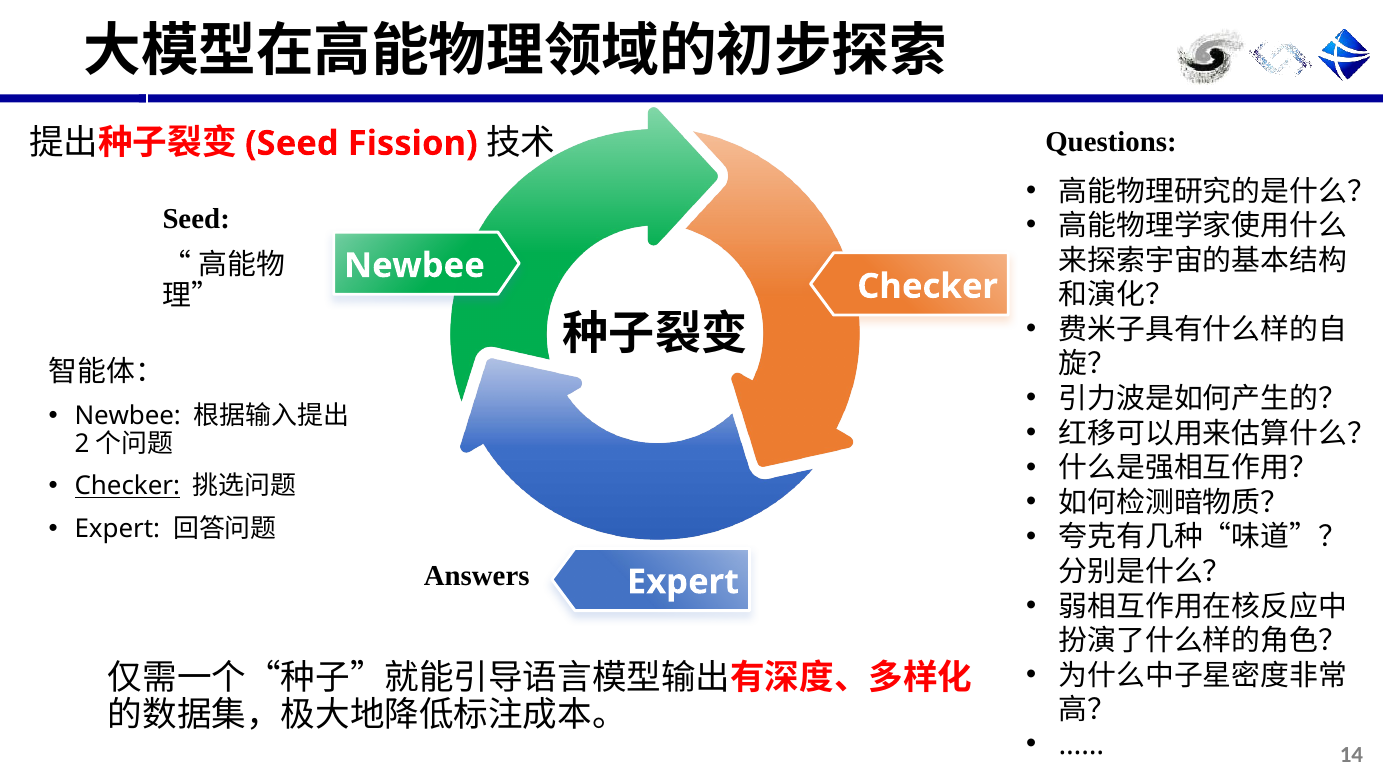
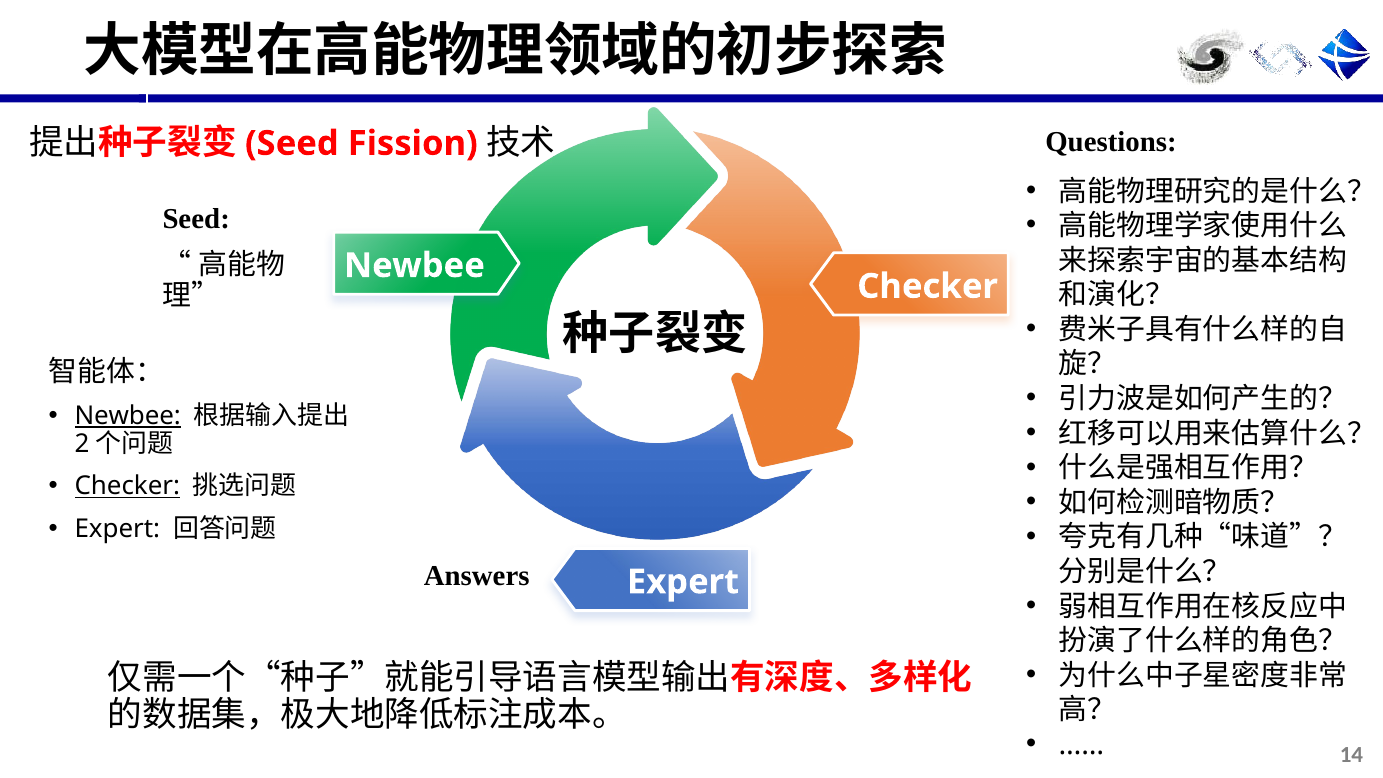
Newbee underline: none -> present (128, 416)
